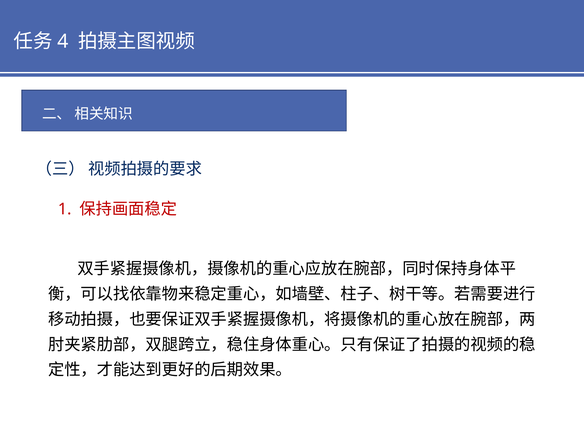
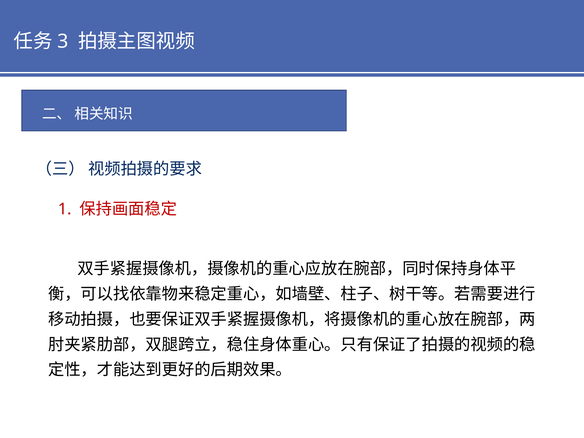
4: 4 -> 3 (63, 41)
